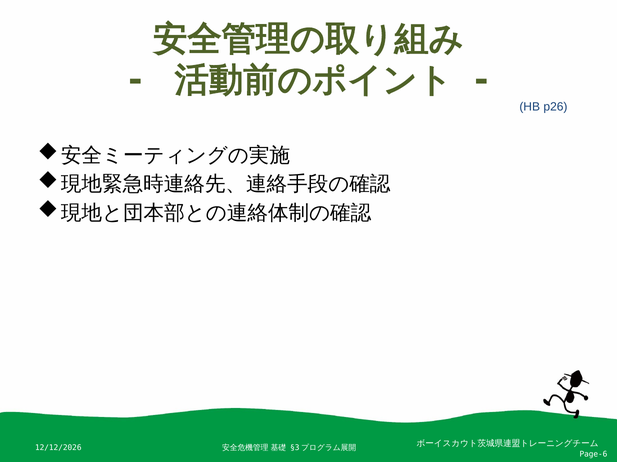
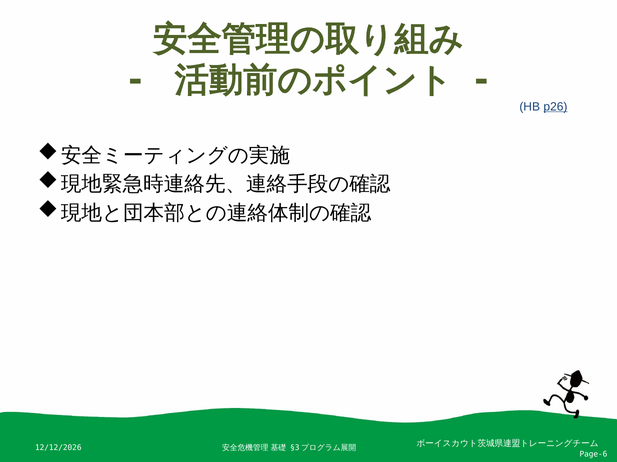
p26 underline: none -> present (555, 107)
